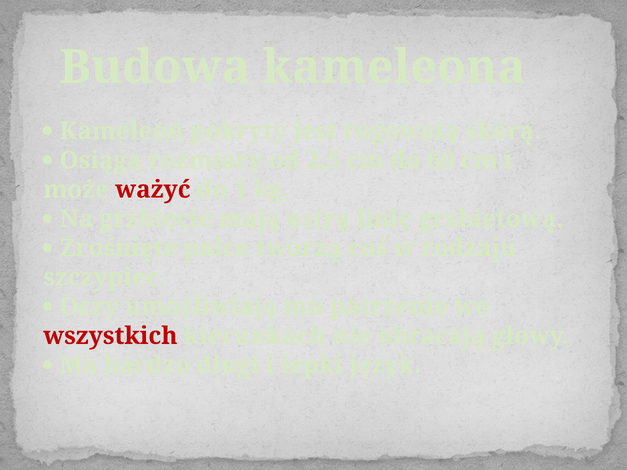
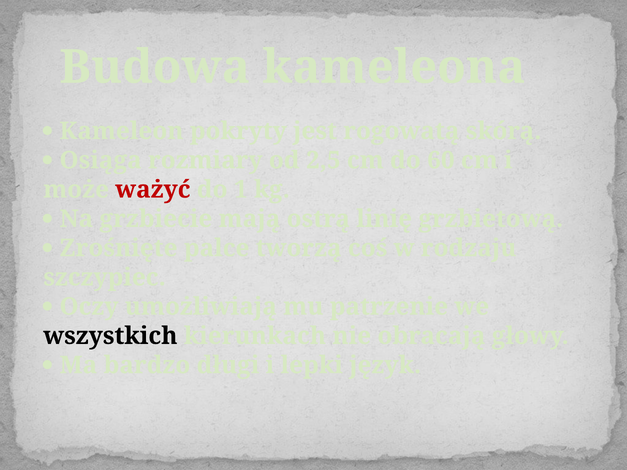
wszystkich colour: red -> black (110, 336)
